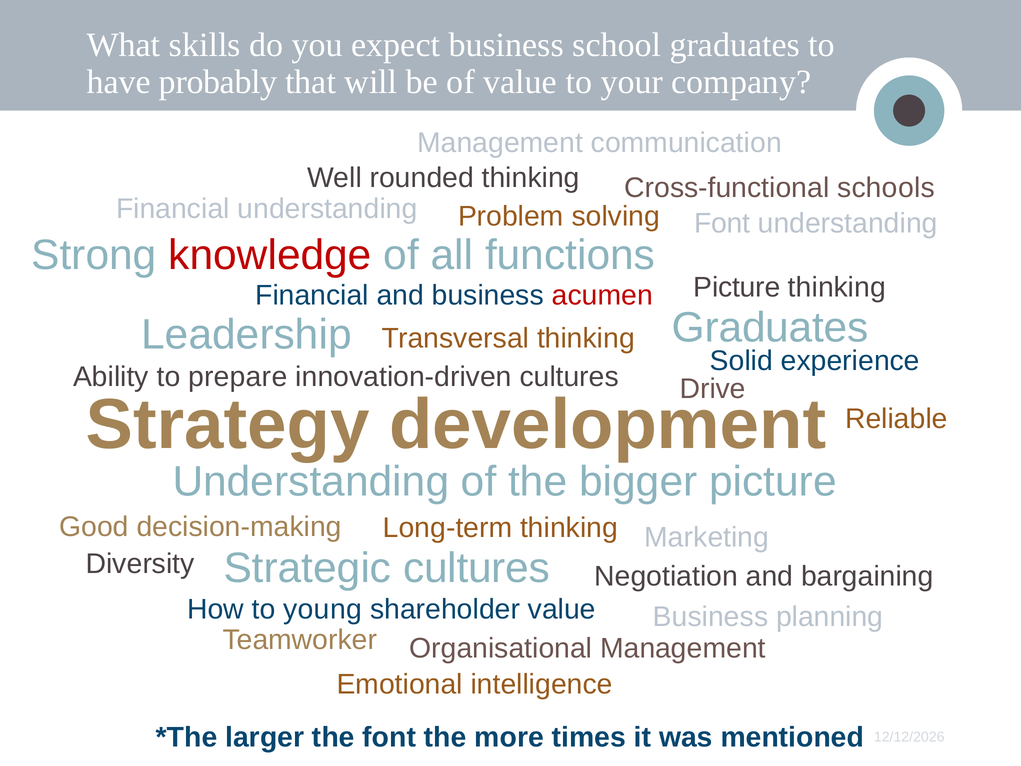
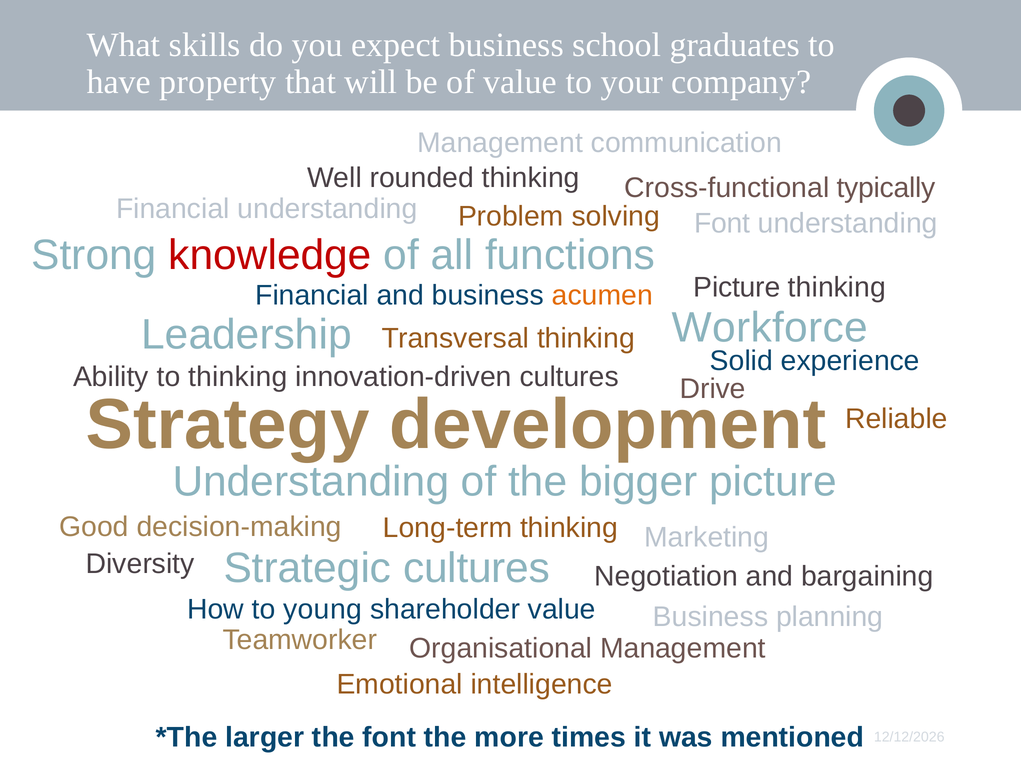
probably: probably -> property (218, 82)
schools: schools -> typically (886, 188)
acumen colour: red -> orange (602, 295)
Graduates: Graduates -> Workforce (770, 328)
to prepare: prepare -> thinking (238, 377)
